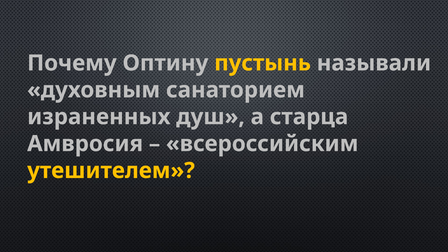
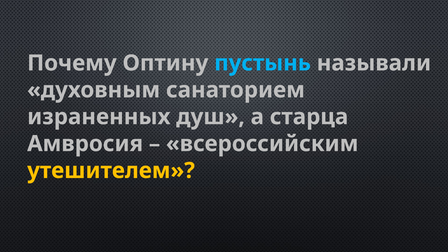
пустынь colour: yellow -> light blue (263, 63)
